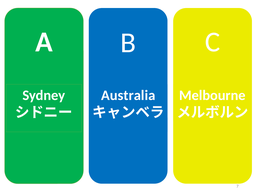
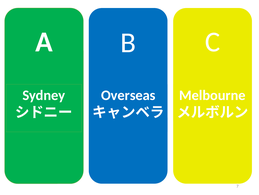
Australia: Australia -> Overseas (128, 95)
